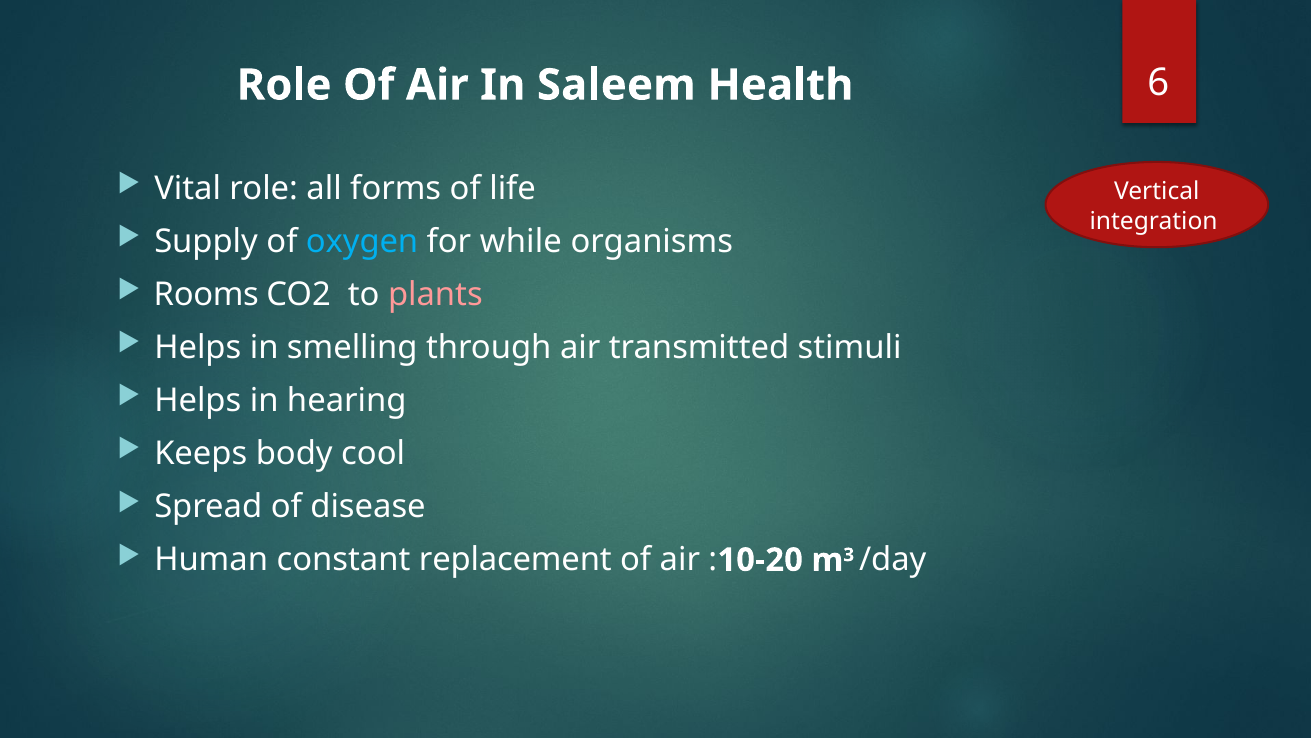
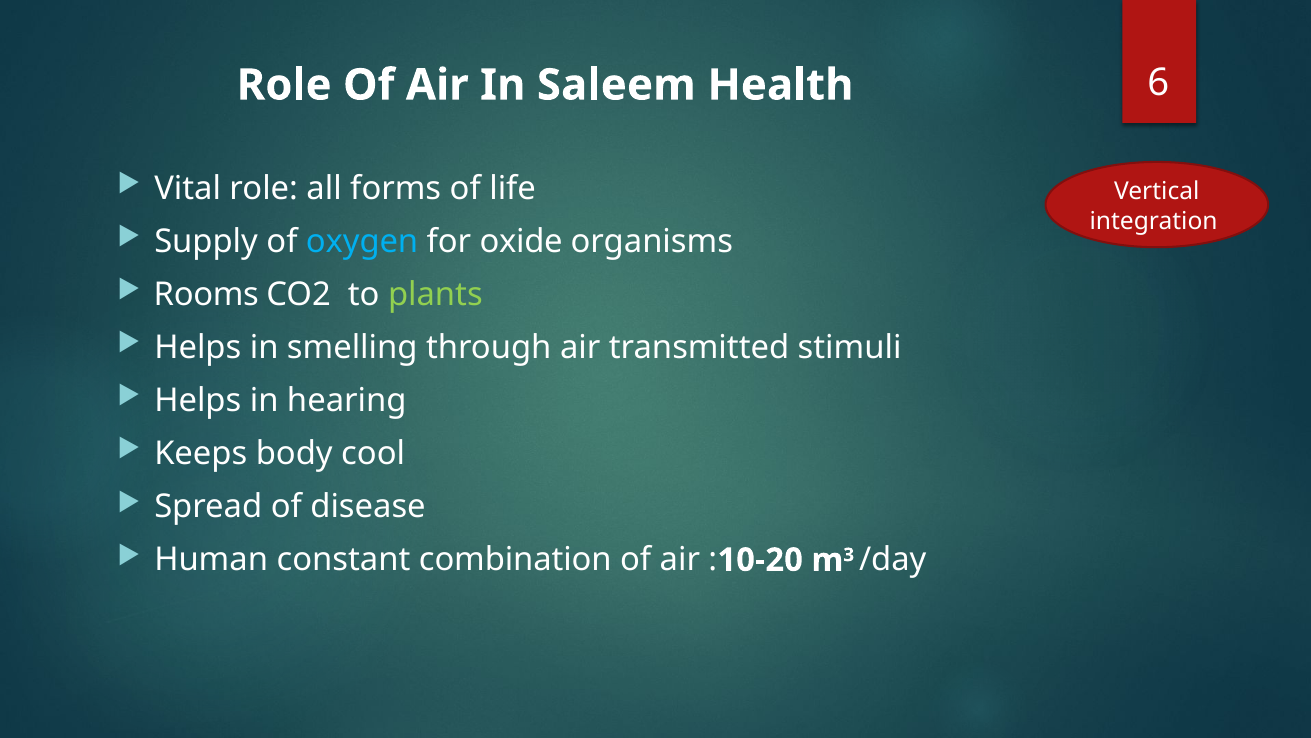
while: while -> oxide (521, 242)
plants colour: pink -> light green (435, 295)
replacement: replacement -> combination (515, 560)
